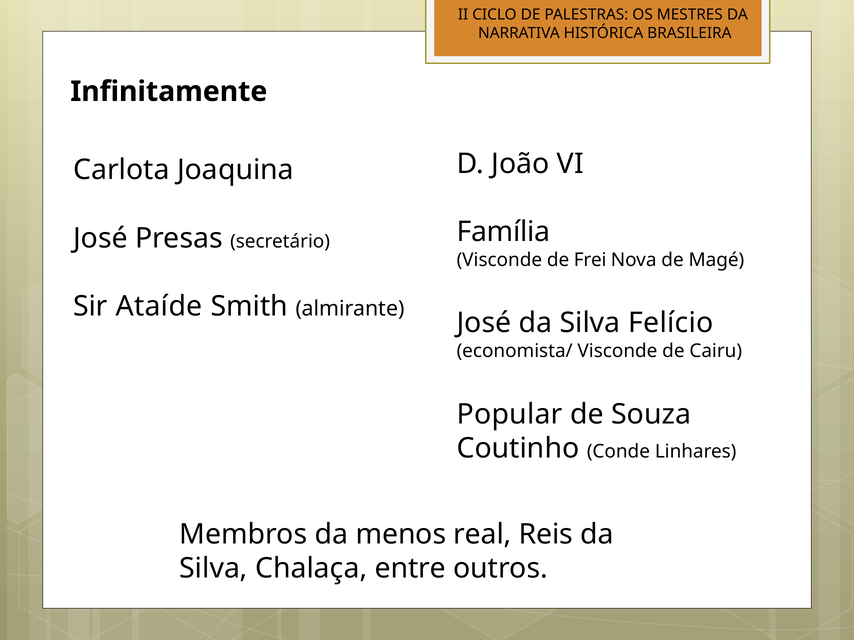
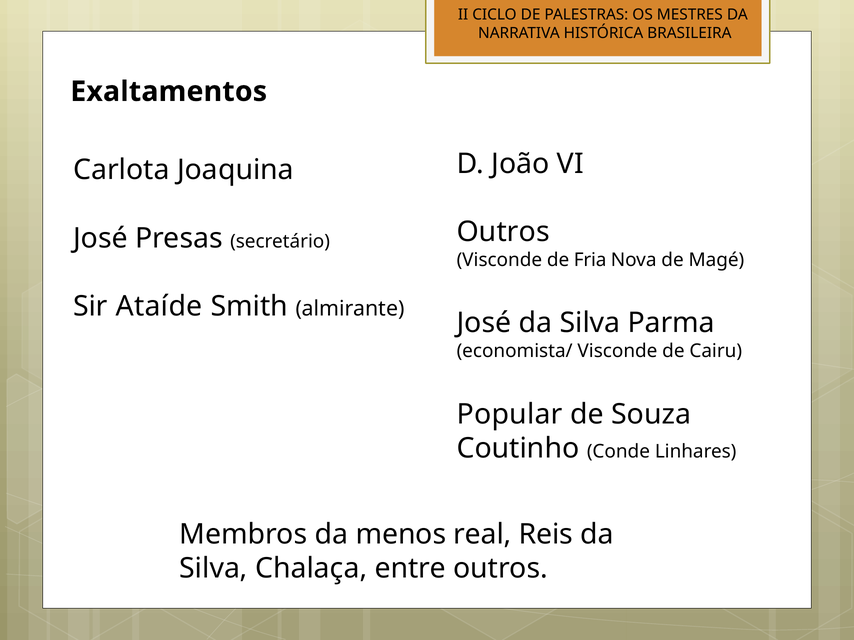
Infinitamente: Infinitamente -> Exaltamentos (169, 92)
Família: Família -> Outros (503, 232)
Frei: Frei -> Fria (590, 260)
Felício: Felício -> Parma (671, 323)
